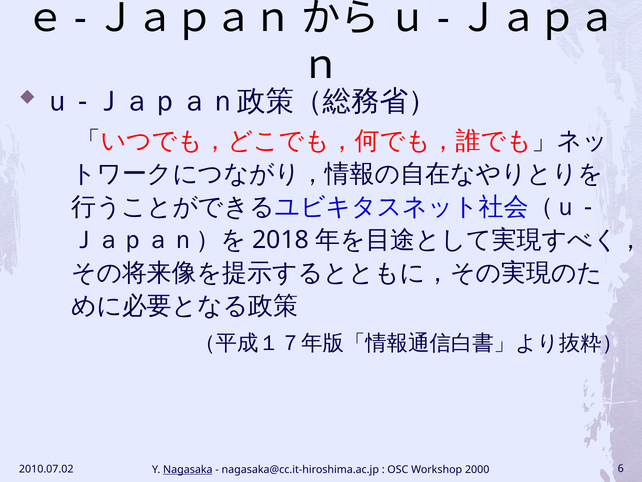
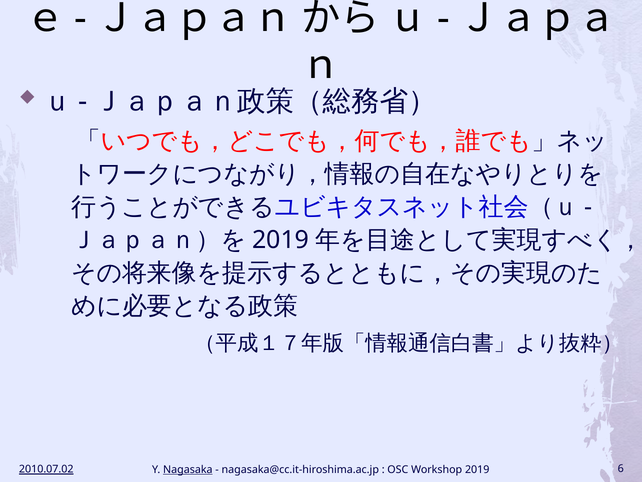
2018: 2018 -> 2019 (281, 240)
2010.07.02 underline: none -> present (46, 469)
Workshop 2000: 2000 -> 2019 (477, 469)
